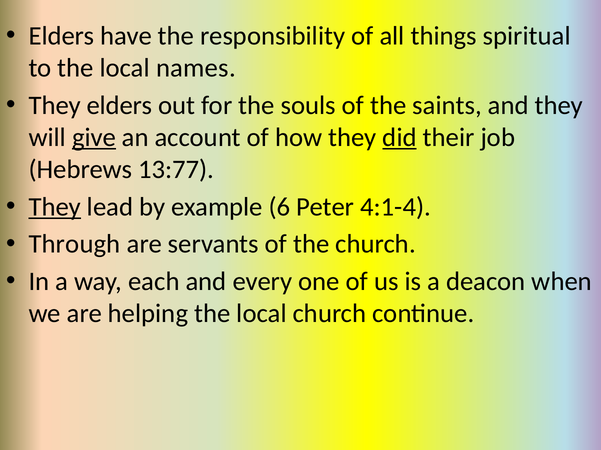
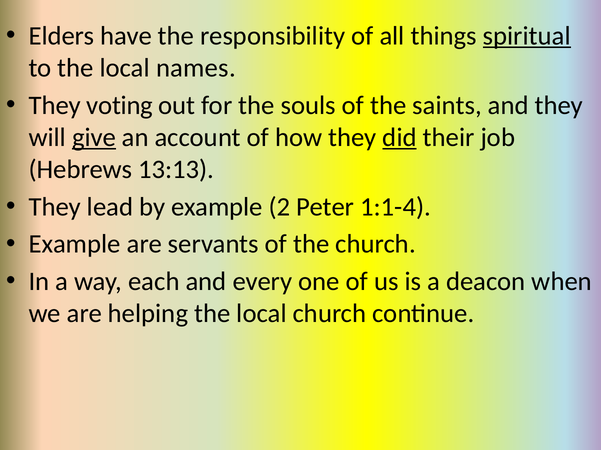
spiritual underline: none -> present (527, 36)
They elders: elders -> voting (120, 105)
13:77: 13:77 -> 13:13 (176, 170)
They underline: present -> none (55, 207)
6: 6 -> 2 (280, 207)
4:1-4: 4:1-4 -> 1:1-4 (396, 207)
Through: Through -> Example (75, 245)
